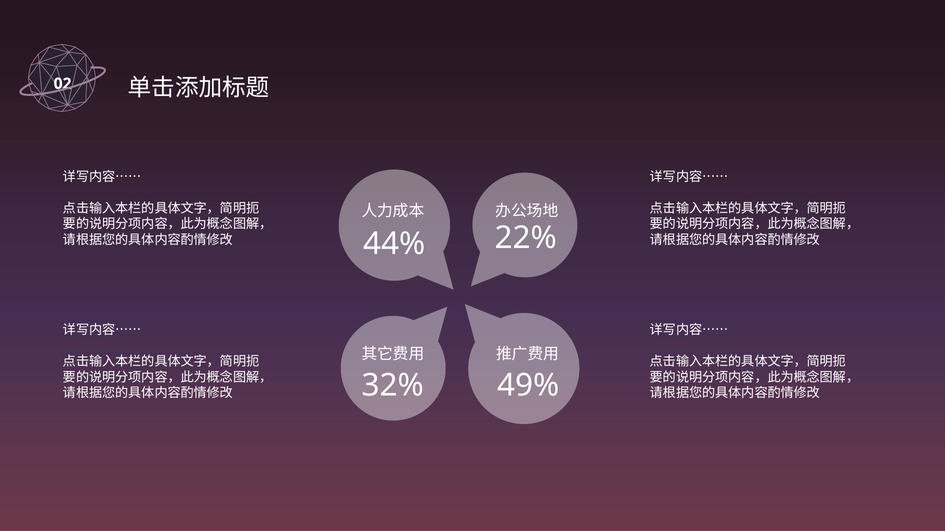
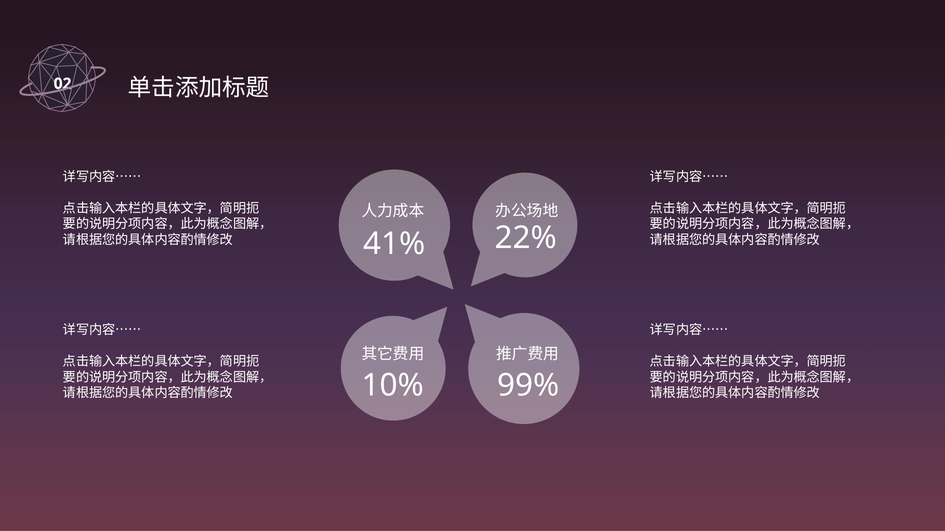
44%: 44% -> 41% (394, 244)
32%: 32% -> 10% (393, 386)
49%: 49% -> 99% (528, 386)
